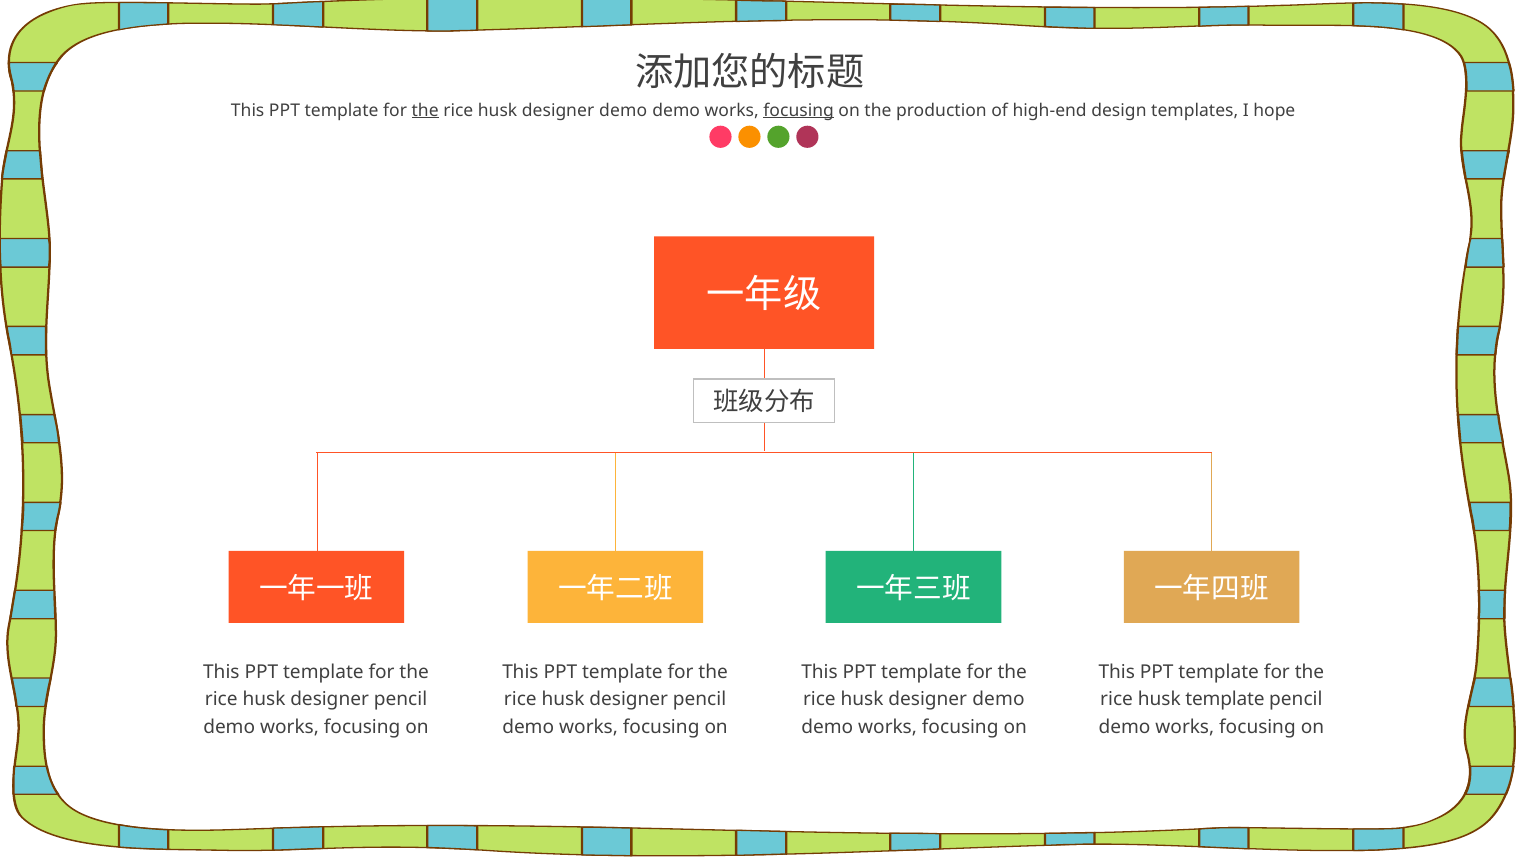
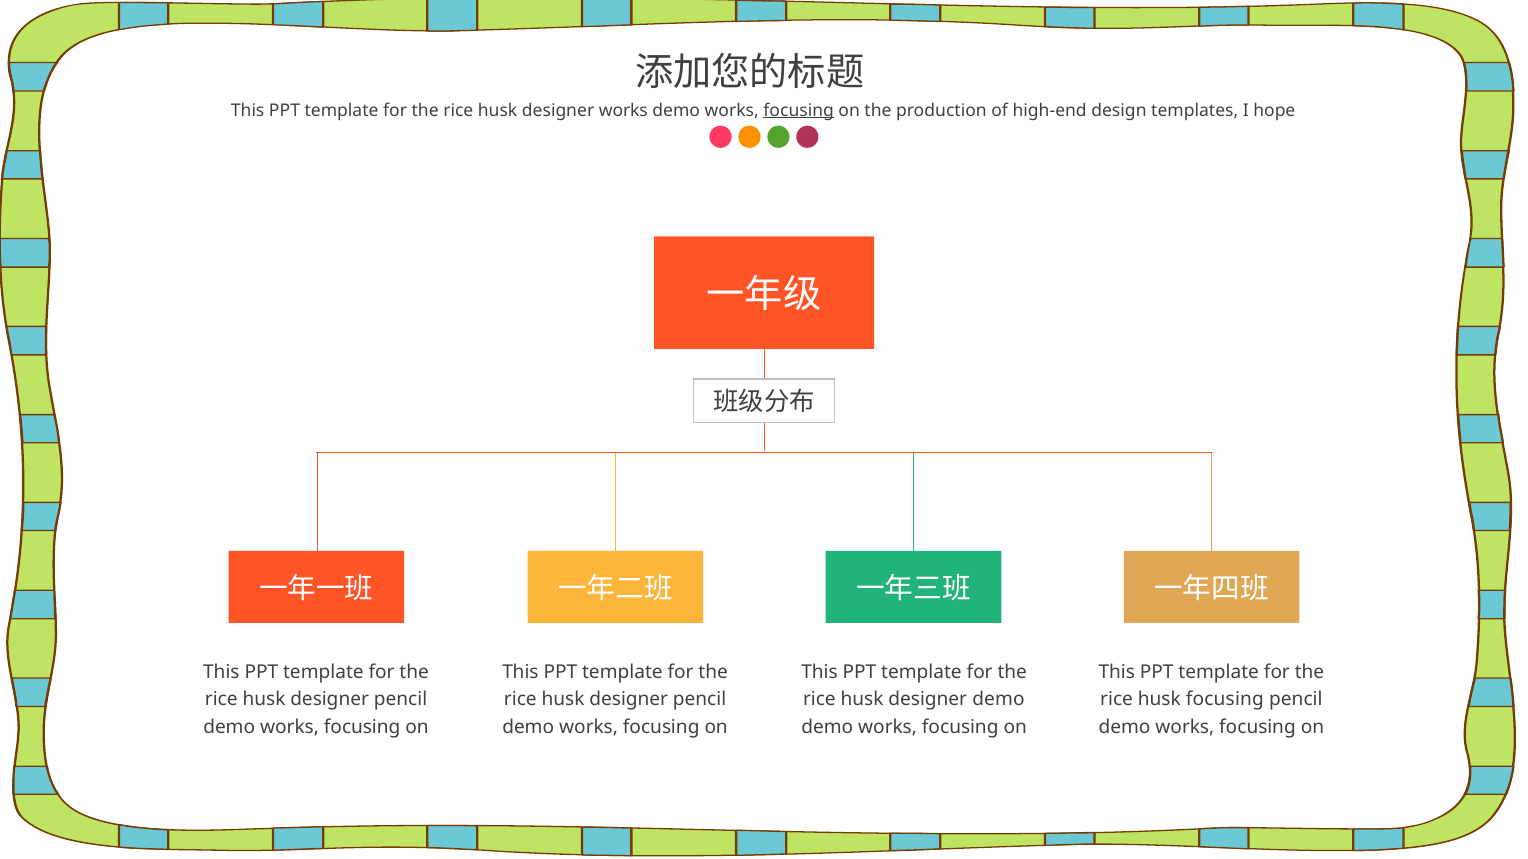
the underline: present -> none (425, 110)
demo: demo -> works (623, 110)
husk template: template -> focusing (1225, 700)
